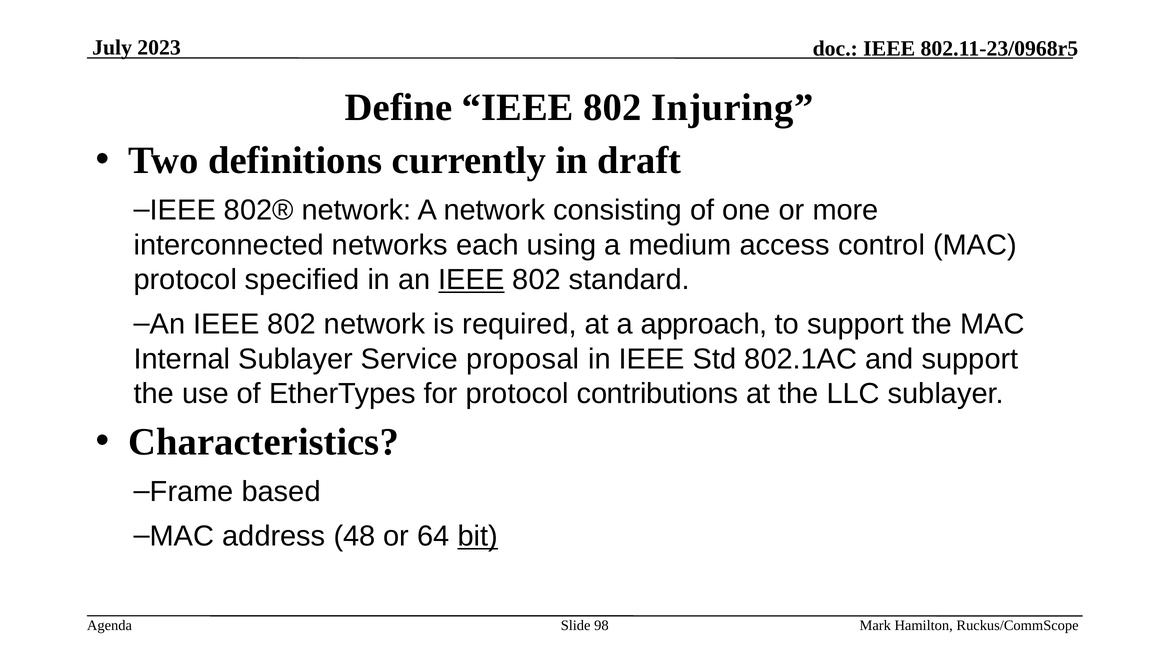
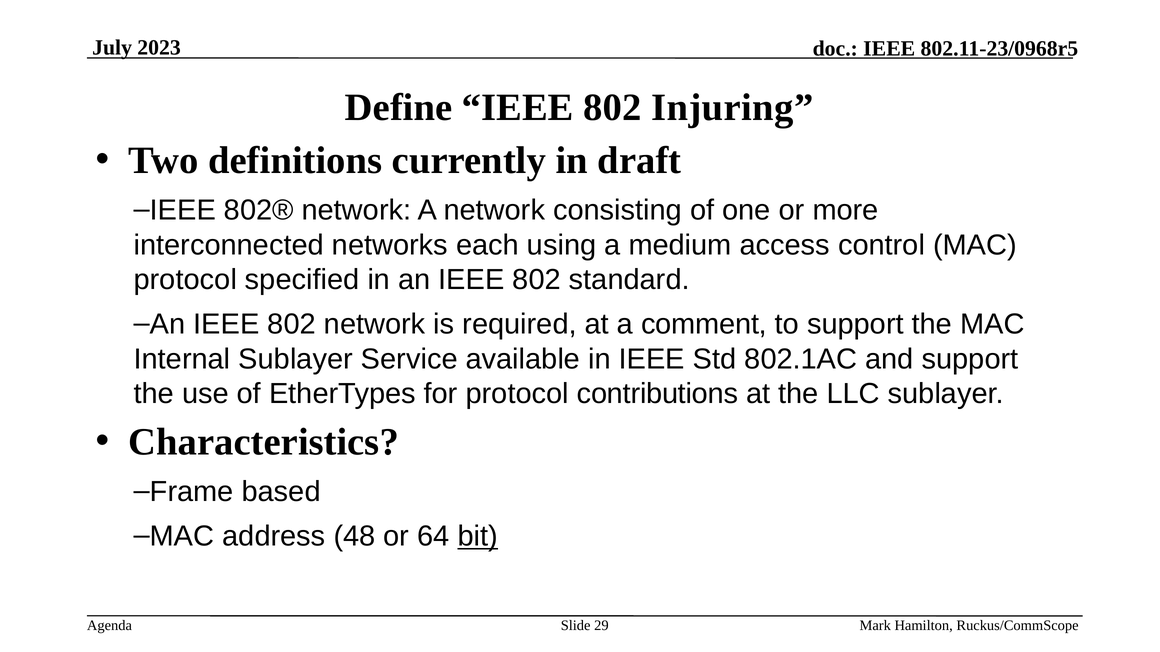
IEEE underline: present -> none (471, 280)
approach: approach -> comment (704, 324)
proposal: proposal -> available (523, 359)
98: 98 -> 29 (601, 626)
